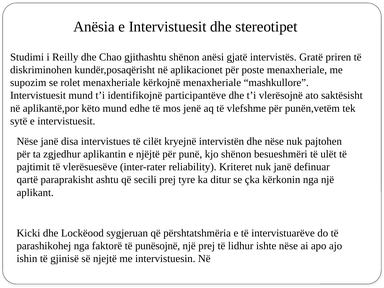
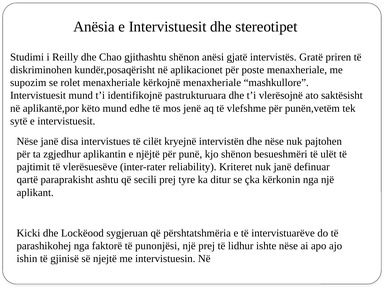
participantëve: participantëve -> pastrukturuara (195, 95)
punësojnë: punësojnë -> punonjësi (158, 246)
